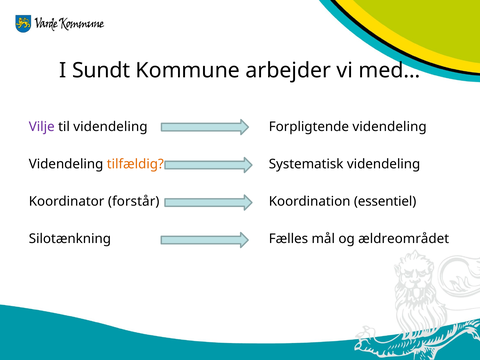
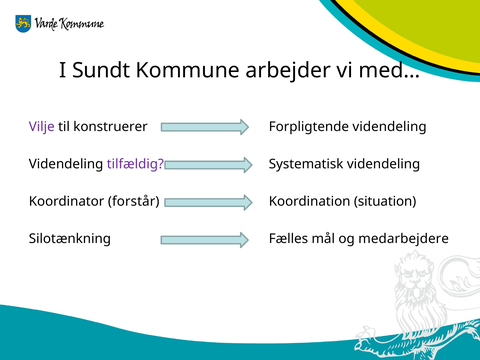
til videndeling: videndeling -> konstruerer (110, 127)
tilfældig colour: orange -> purple (135, 164)
essentiel: essentiel -> situation (385, 201)
ældreområdet: ældreområdet -> medarbejdere (404, 239)
